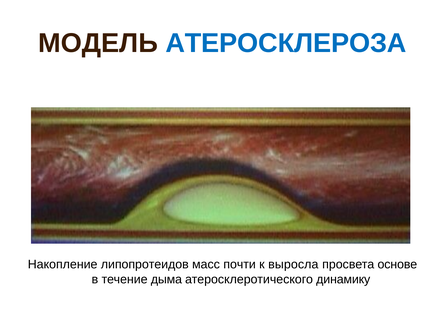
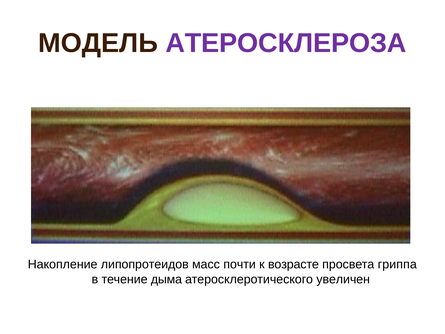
АТЕРОСКЛЕРОЗА colour: blue -> purple (286, 43)
выросла: выросла -> возрасте (293, 264)
основе: основе -> гриппа (397, 264)
динамику: динамику -> увеличен (343, 279)
